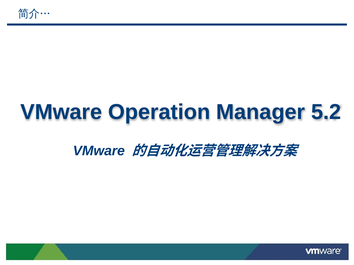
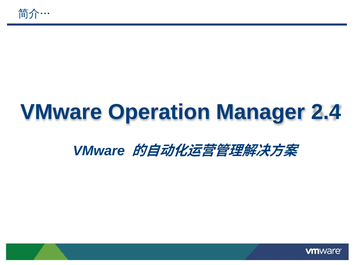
5.2: 5.2 -> 2.4 (326, 112)
